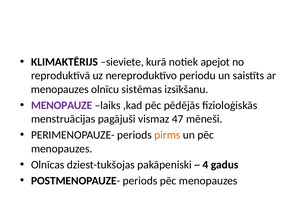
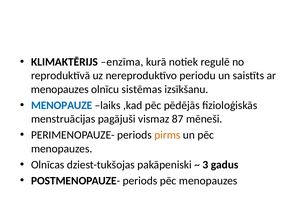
sieviete: sieviete -> enzīma (122, 62)
apejot: apejot -> regulē (215, 62)
MENOPAUZE colour: purple -> blue (62, 105)
47: 47 -> 87 (178, 119)
4: 4 -> 3 (205, 164)
